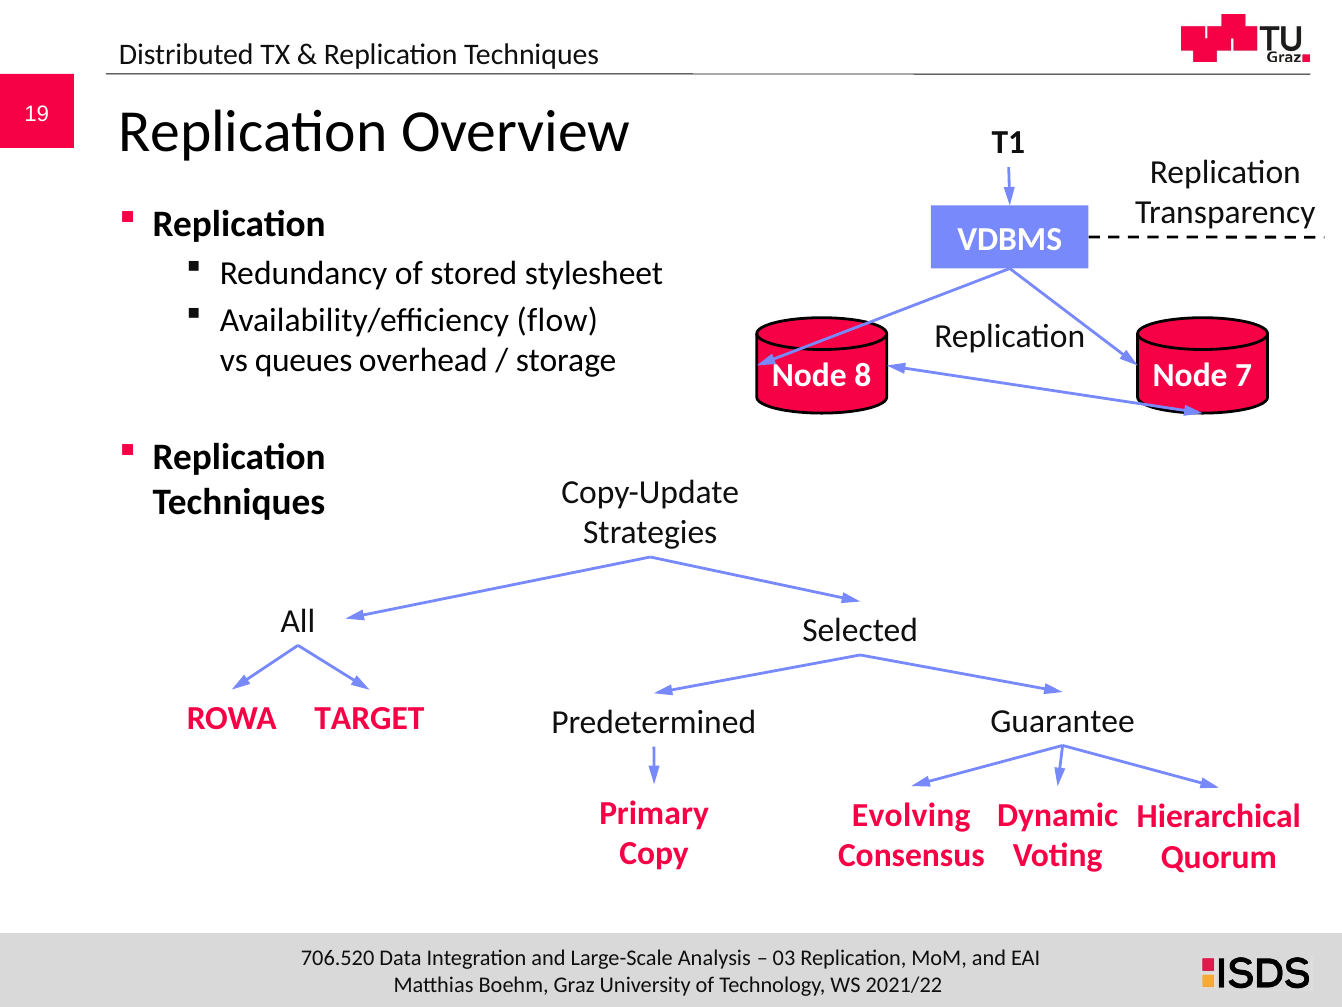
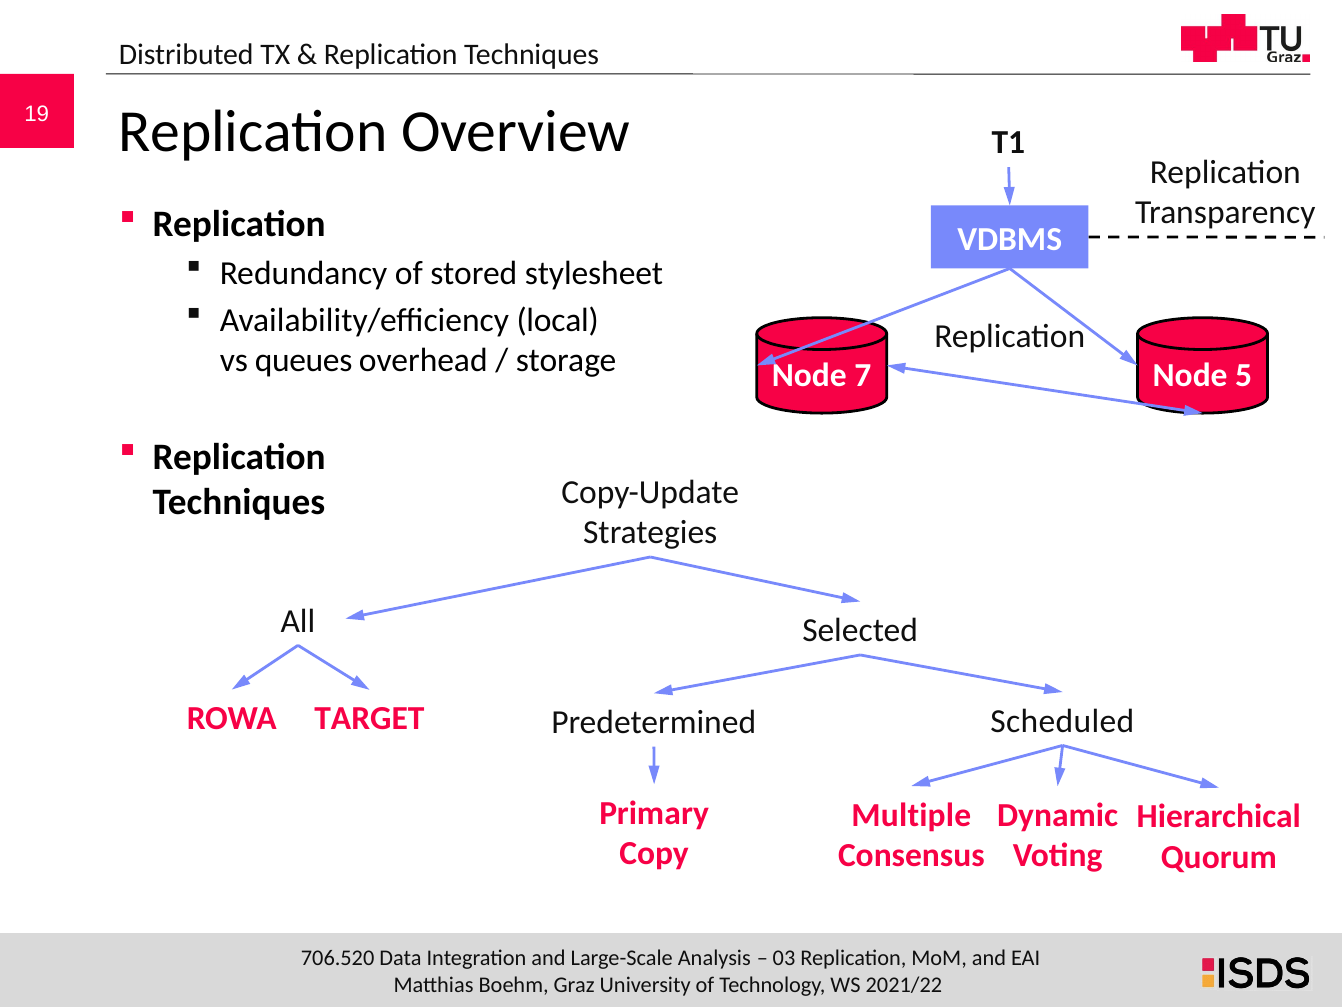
flow: flow -> local (558, 320)
8: 8 -> 7 (863, 376)
7: 7 -> 5 (1244, 376)
Guarantee: Guarantee -> Scheduled (1062, 721)
Evolving: Evolving -> Multiple (911, 815)
